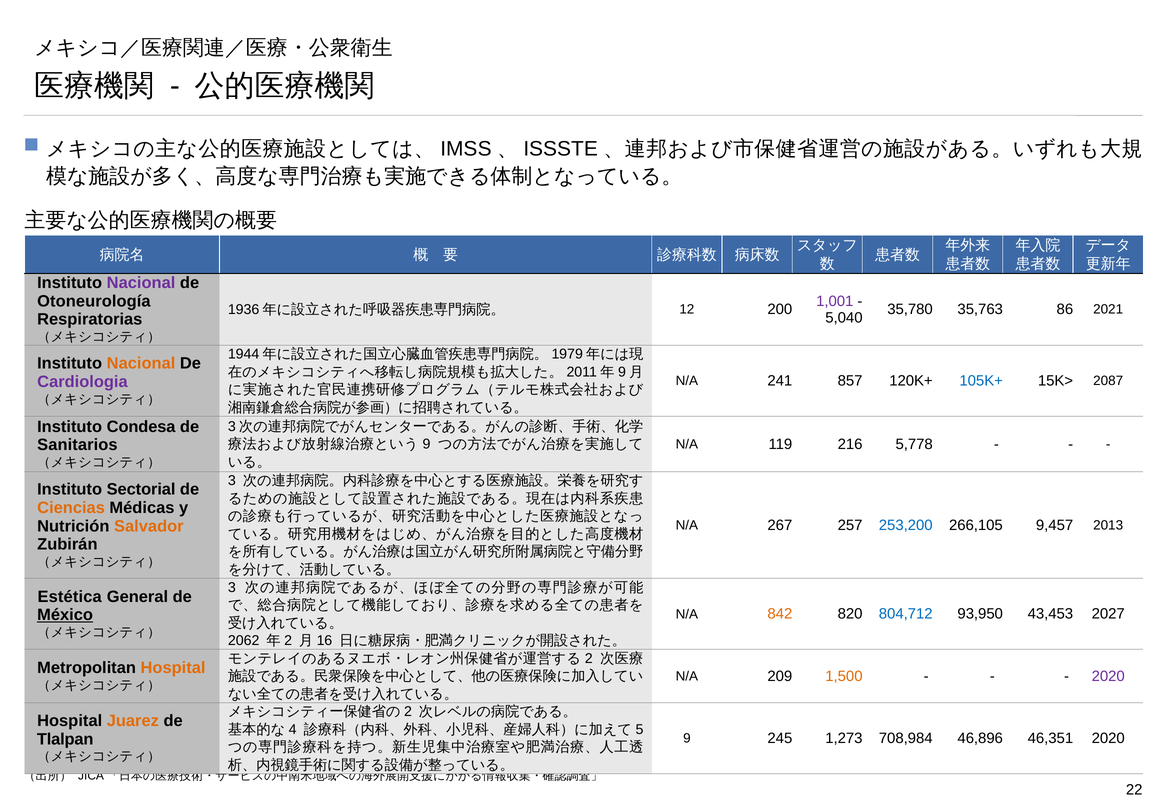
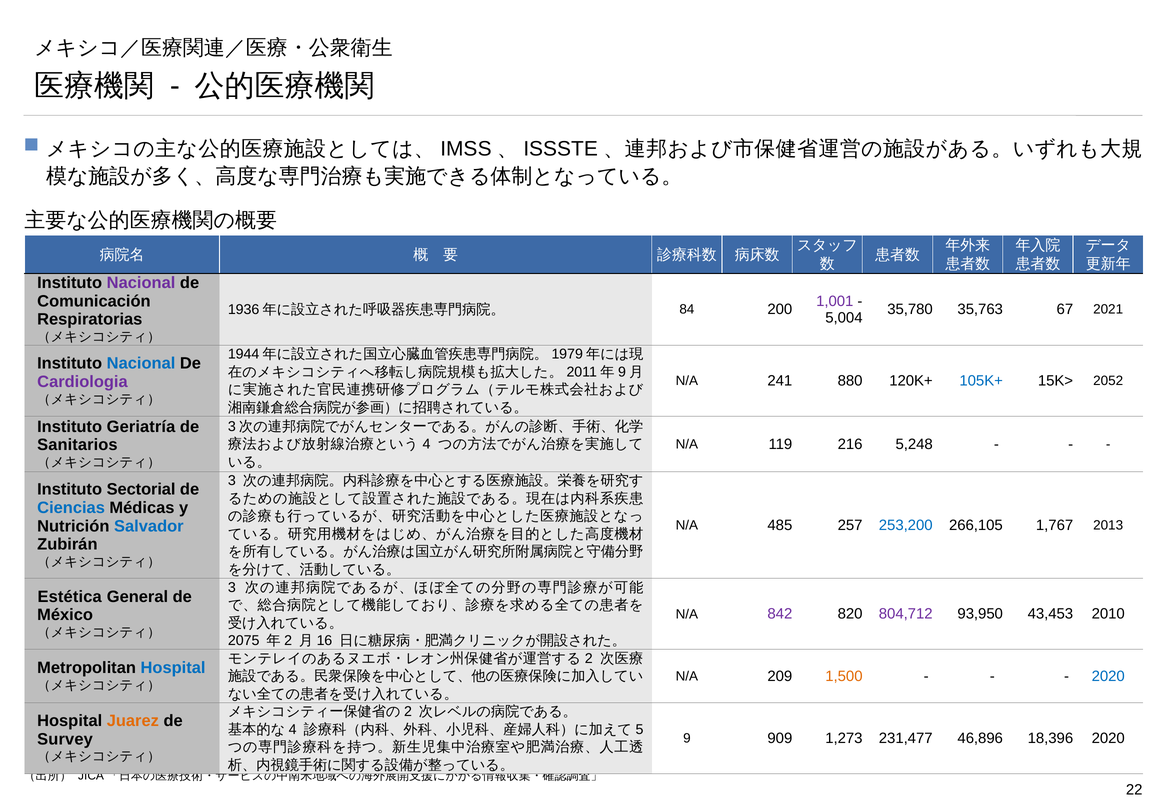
Otoneurología: Otoneurología -> Comunicación (94, 301)
86: 86 -> 67 (1065, 310)
12: 12 -> 84 (687, 310)
5,040: 5,040 -> 5,004 (844, 318)
Nacional colour: orange -> blue (141, 364)
857: 857 -> 880 (850, 381)
2087: 2087 -> 2052 (1108, 381)
Condesa: Condesa -> Geriatría (141, 427)
5,778: 5,778 -> 5,248 (914, 444)
9: 9 -> 4 (426, 444)
Ciencias colour: orange -> blue (71, 508)
Salvador colour: orange -> blue (149, 526)
267: 267 -> 485 (780, 525)
9,457: 9,457 -> 1,767 (1055, 525)
México underline: present -> none (65, 615)
842 colour: orange -> purple (780, 614)
804,712 colour: blue -> purple (906, 614)
2027: 2027 -> 2010 (1108, 614)
2062: 2062 -> 2075 (244, 641)
Hospital colour: orange -> blue (173, 668)
2020 colour: purple -> blue (1108, 676)
Tlalpan: Tlalpan -> Survey (65, 739)
245: 245 -> 909 (780, 739)
708,984: 708,984 -> 231,477 (906, 739)
46,351: 46,351 -> 18,396 (1050, 739)
